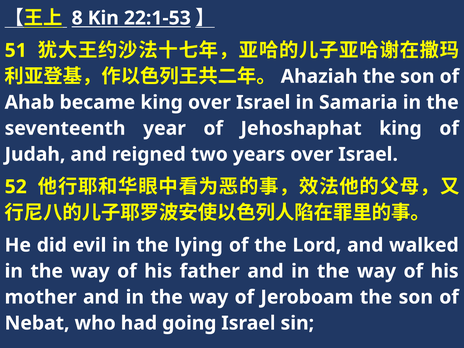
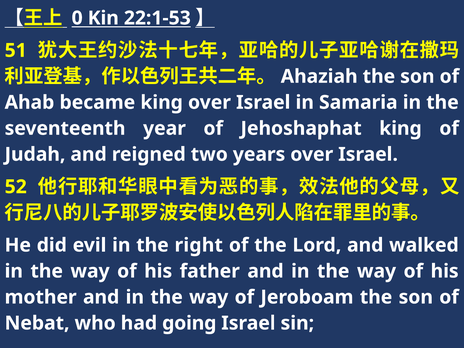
8: 8 -> 0 (77, 18)
lying: lying -> right (199, 245)
